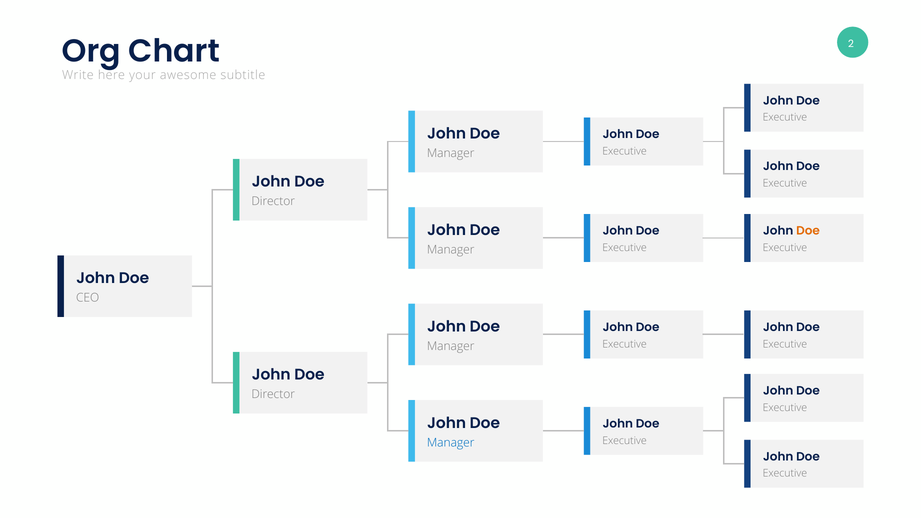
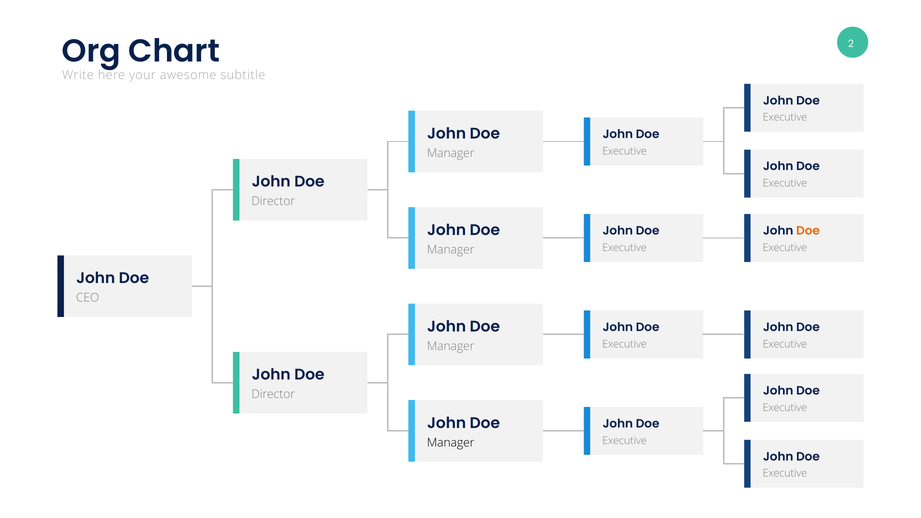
Manager colour: blue -> black (451, 443)
